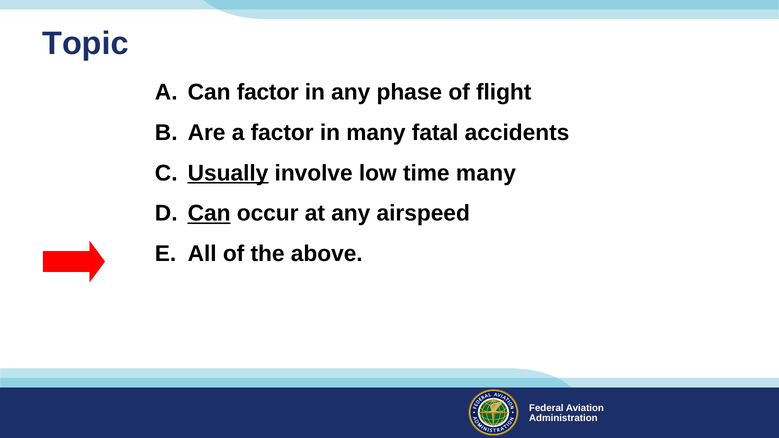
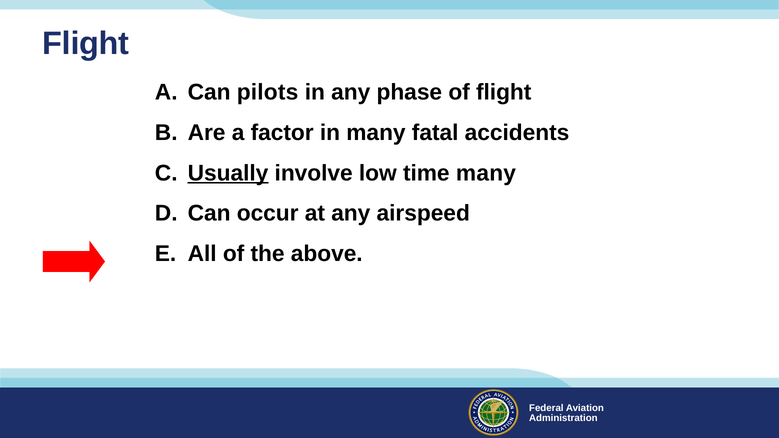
Topic: Topic -> Flight (86, 44)
Can factor: factor -> pilots (268, 92)
Can underline: present -> none (209, 214)
